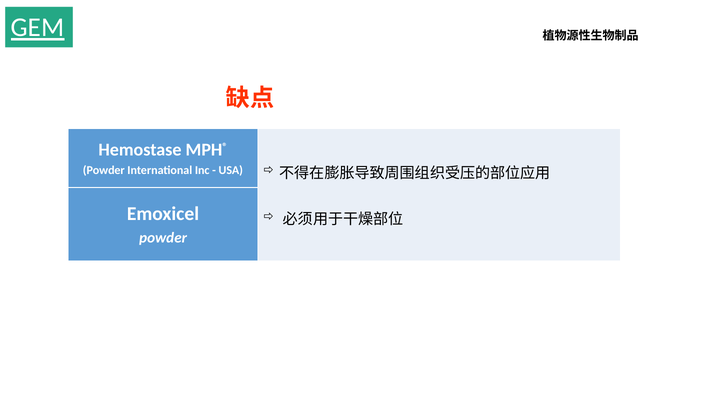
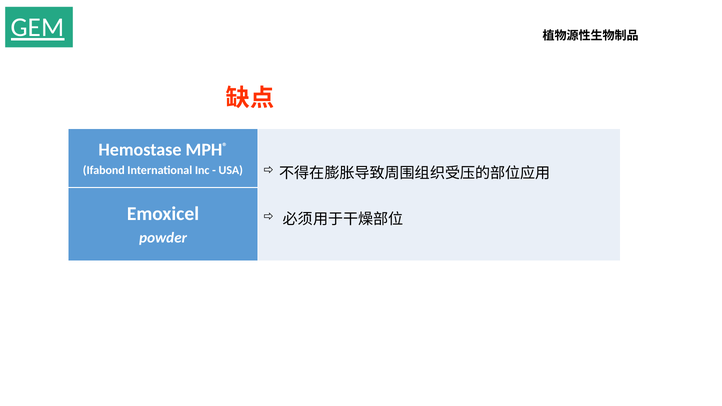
Powder: Powder -> Ifabond (104, 170)
